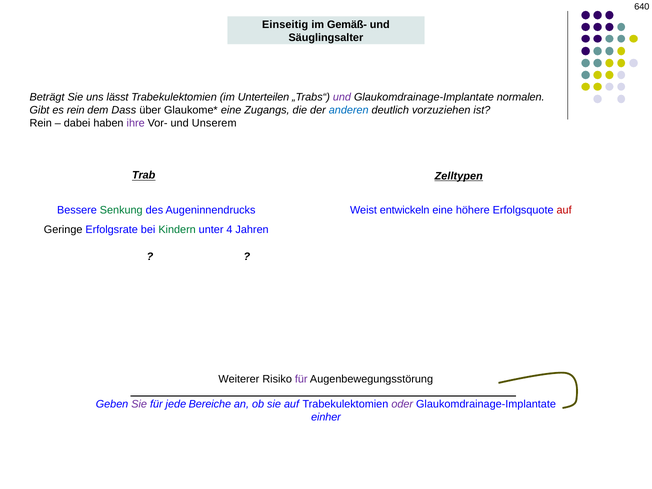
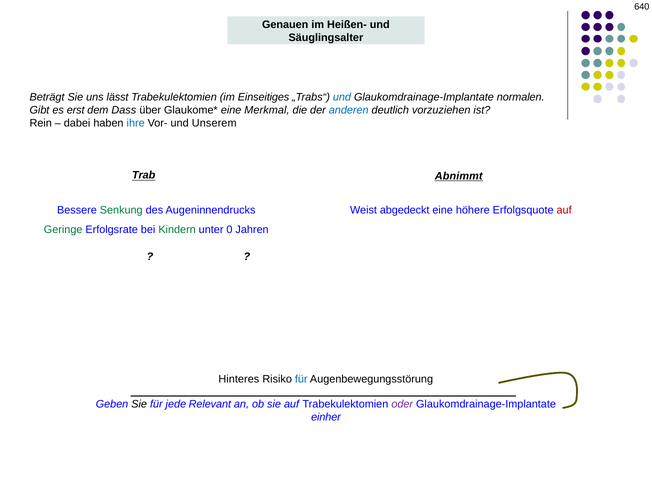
Einseitig: Einseitig -> Genauen (285, 24)
Gemäß-: Gemäß- -> Heißen- (347, 24)
Unterteilen: Unterteilen -> Einseitiges (264, 97)
und colour: purple -> blue (342, 97)
es rein: rein -> erst (76, 110)
Zugangs: Zugangs -> Merkmal (267, 110)
ihre colour: purple -> blue (136, 123)
Zelltypen: Zelltypen -> Abnimmt (459, 176)
entwickeln: entwickeln -> abgedeckt (405, 210)
Geringe colour: black -> green (63, 230)
4: 4 -> 0 (230, 230)
Weiterer: Weiterer -> Hinteres (239, 379)
für colour: purple -> blue (301, 379)
Sie colour: purple -> black (139, 404)
Bereiche: Bereiche -> Relevant (210, 404)
